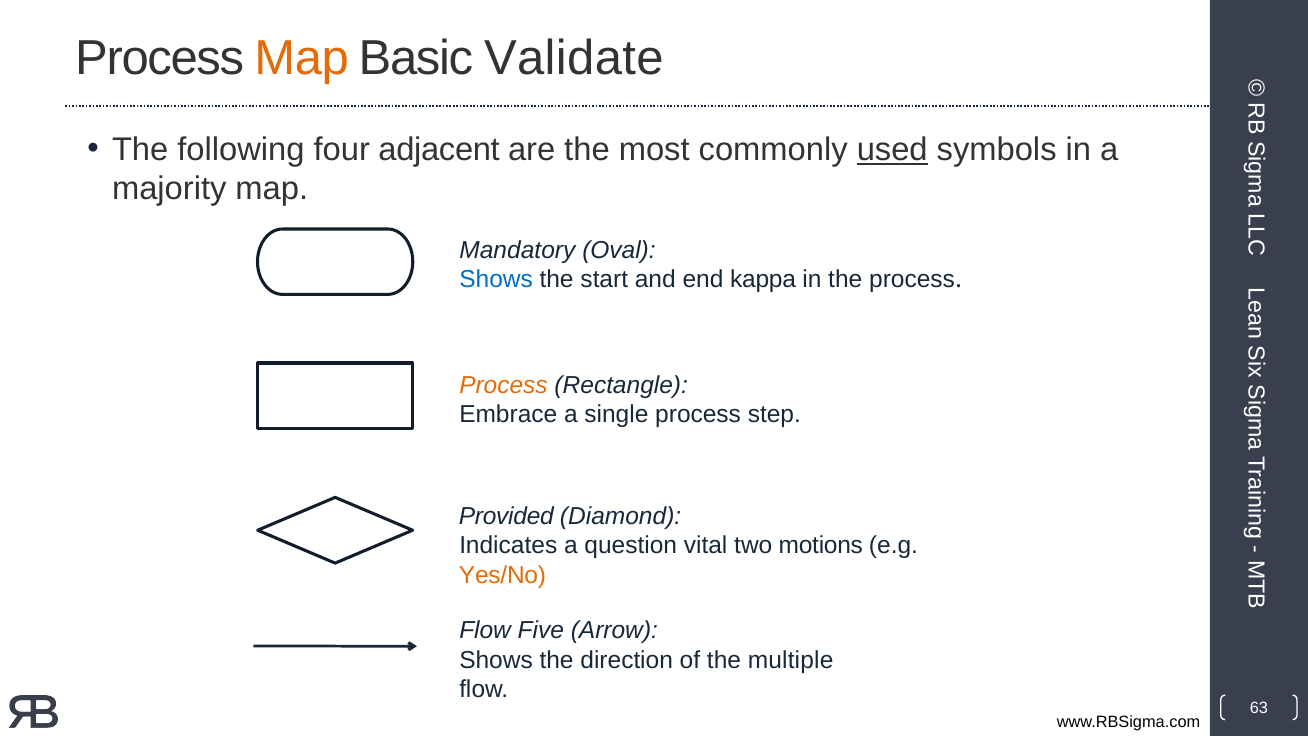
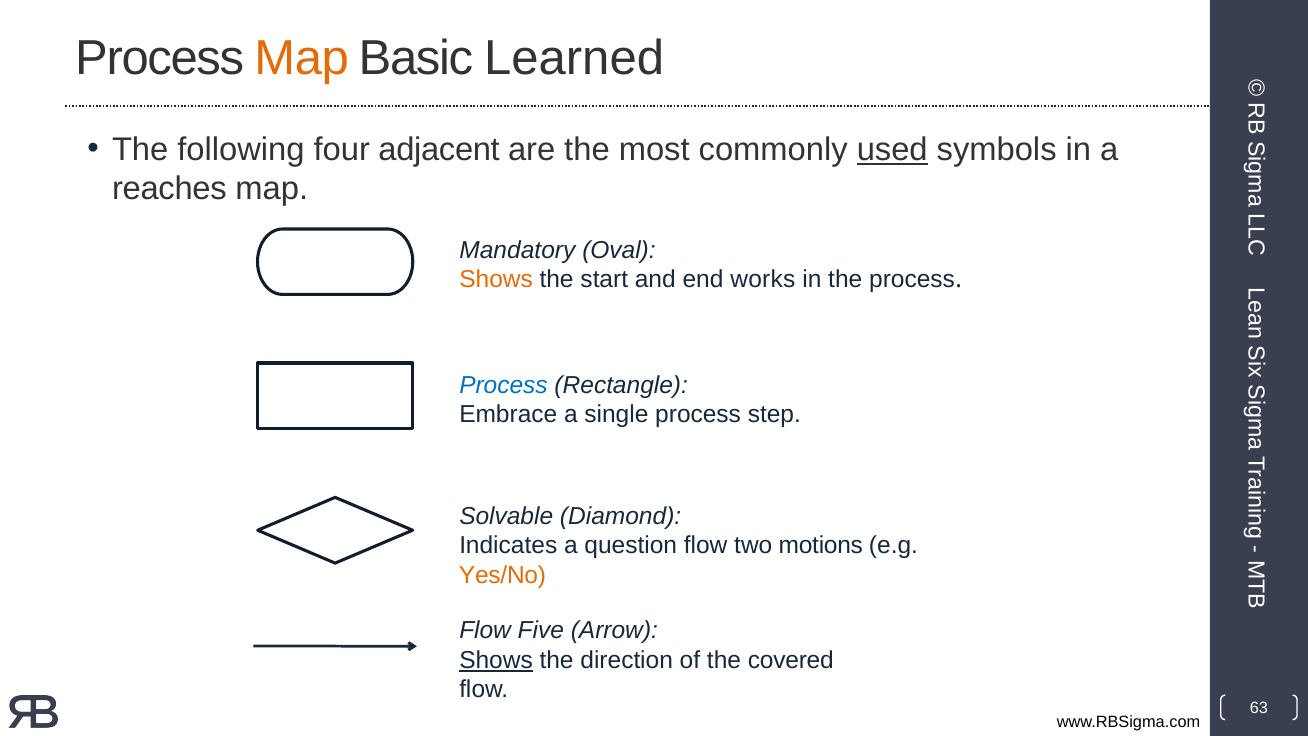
Validate: Validate -> Learned (574, 58)
majority: majority -> reaches (169, 189)
Shows colour: blue -> orange (496, 280)
kappa: kappa -> works (763, 280)
Process colour: orange -> blue (503, 385)
Provided: Provided -> Solvable (506, 516)
question vital: vital -> flow (706, 546)
Shows underline: none -> present (496, 660)
multiple: multiple -> covered (791, 660)
